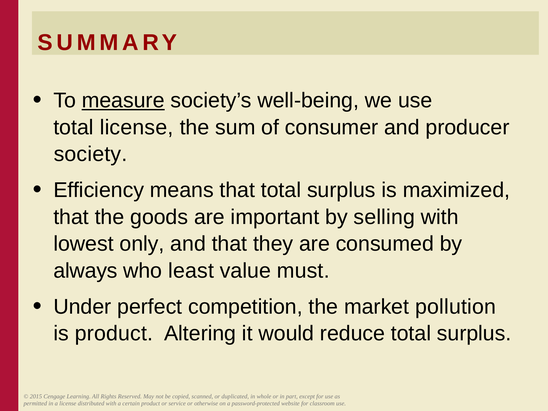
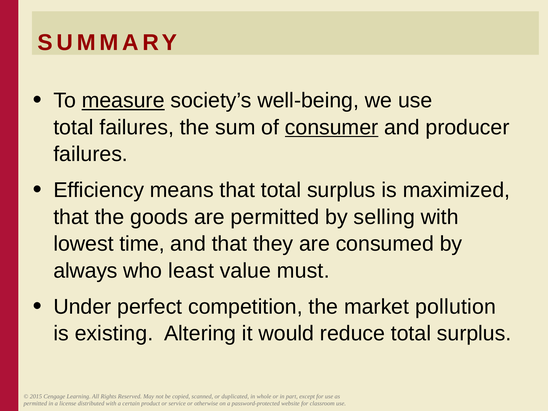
total license: license -> failures (137, 127)
consumer underline: none -> present (332, 127)
society: society -> failures (91, 154)
are important: important -> permitted (275, 217)
only: only -> time (142, 244)
is product: product -> existing (114, 334)
